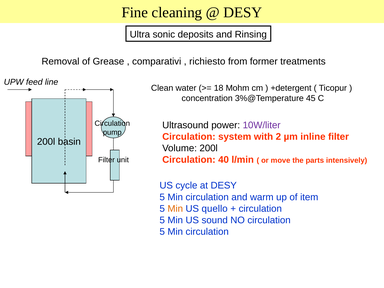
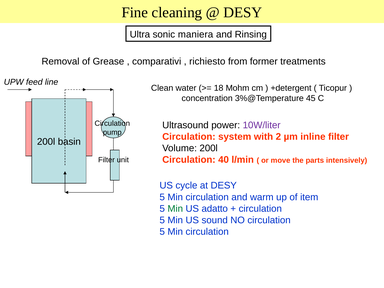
deposits: deposits -> maniera (196, 34)
Min colour: orange -> green (175, 209)
quello: quello -> adatto (215, 209)
